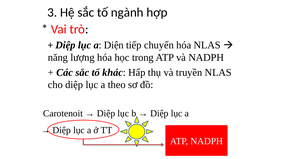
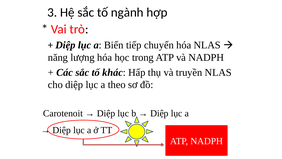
Diện: Diện -> Biến (114, 45)
